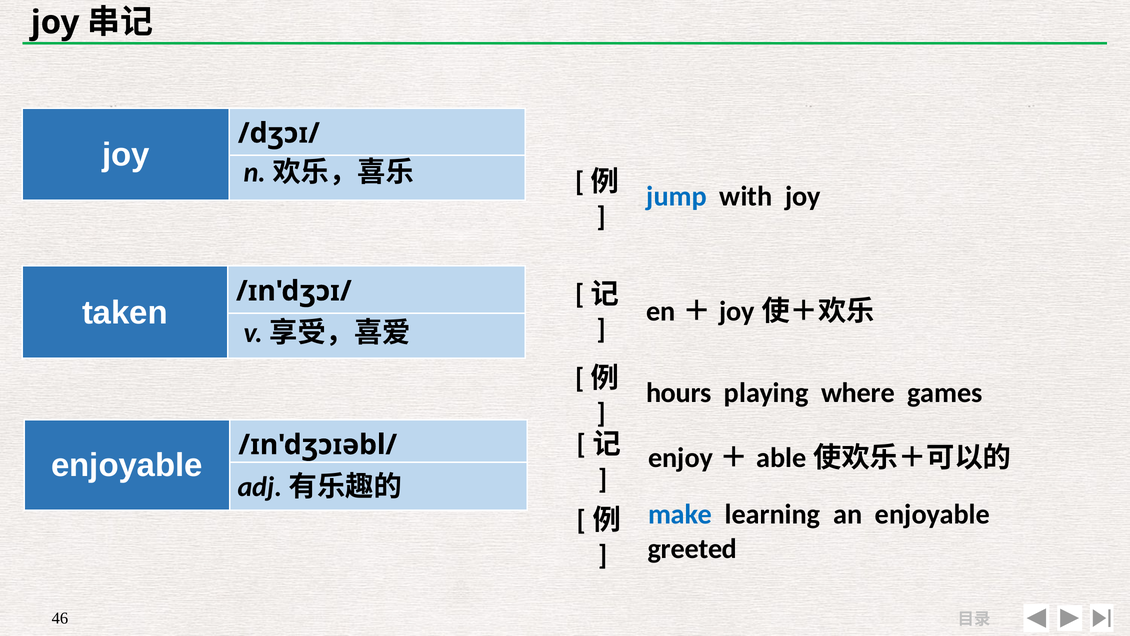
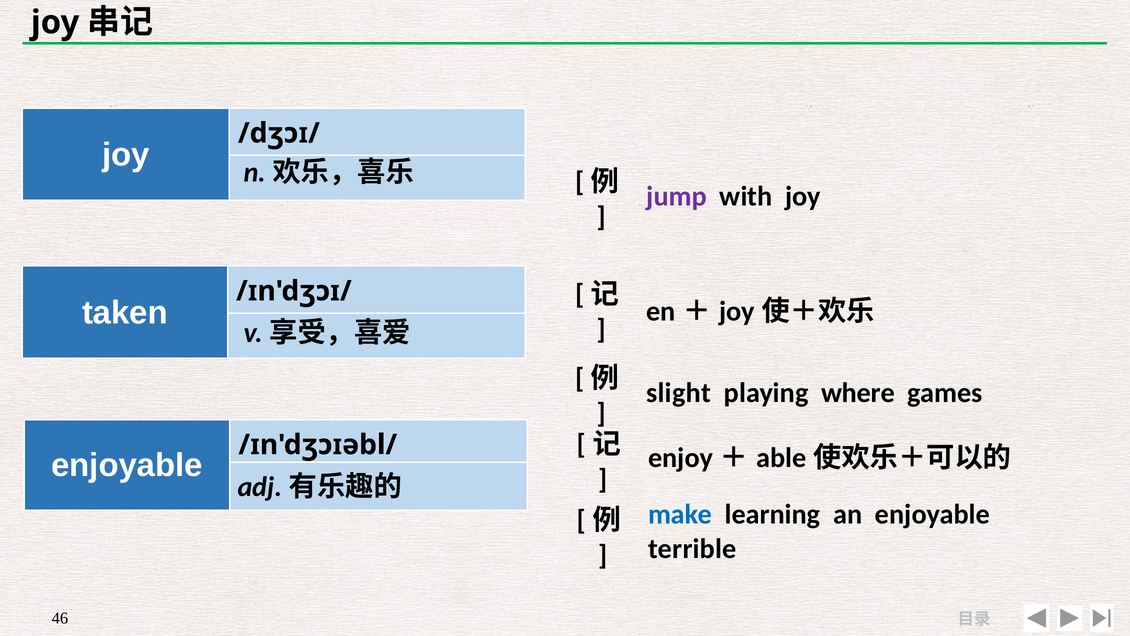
jump colour: blue -> purple (677, 196)
hours: hours -> slight (679, 392)
greeted: greeted -> terrible (692, 549)
